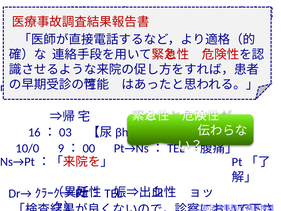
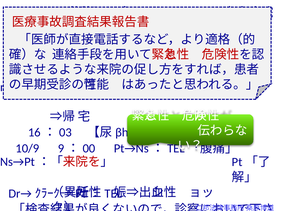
10/0: 10/0 -> 10/9 (27, 148)
